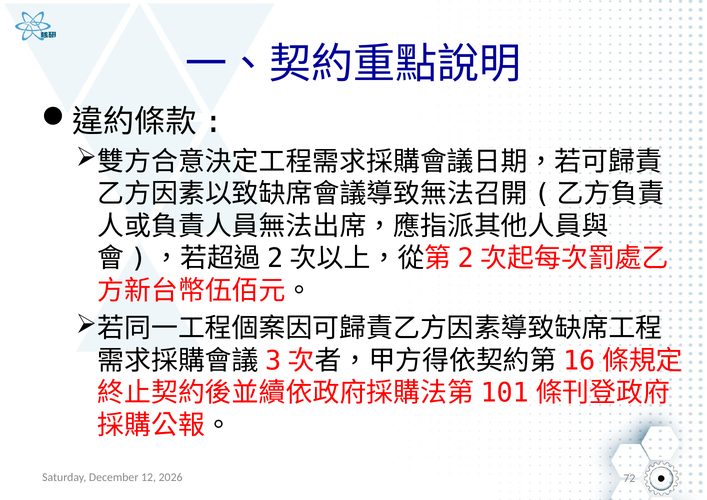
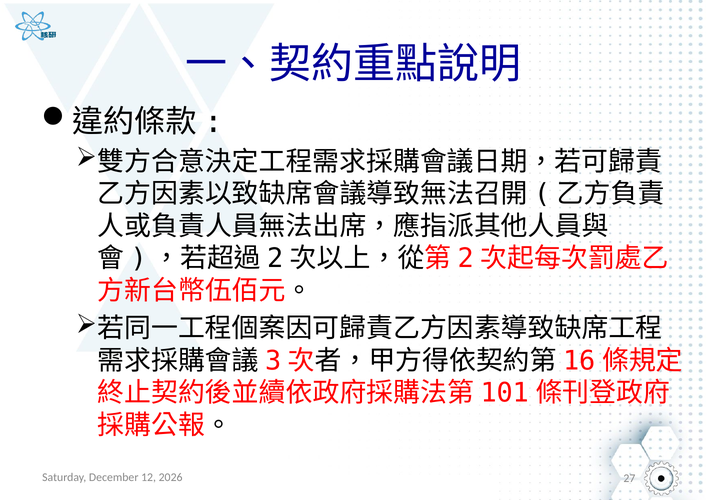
72: 72 -> 27 (629, 478)
